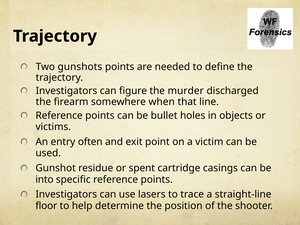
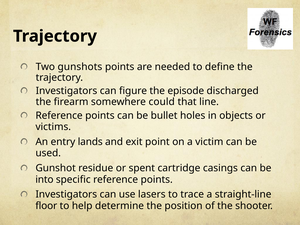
murder: murder -> episode (186, 91)
when: when -> could (162, 102)
often: often -> lands (90, 142)
